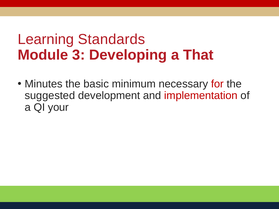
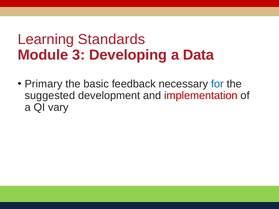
That: That -> Data (198, 55)
Minutes: Minutes -> Primary (44, 84)
minimum: minimum -> feedback (134, 84)
for colour: red -> blue (217, 84)
your: your -> vary (58, 107)
